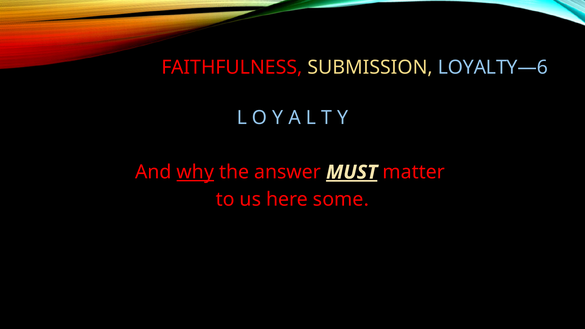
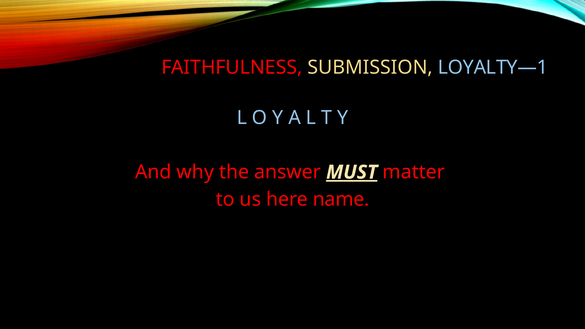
LOYALTY—6: LOYALTY—6 -> LOYALTY—1 (493, 68)
why underline: present -> none (195, 172)
some: some -> name (341, 199)
